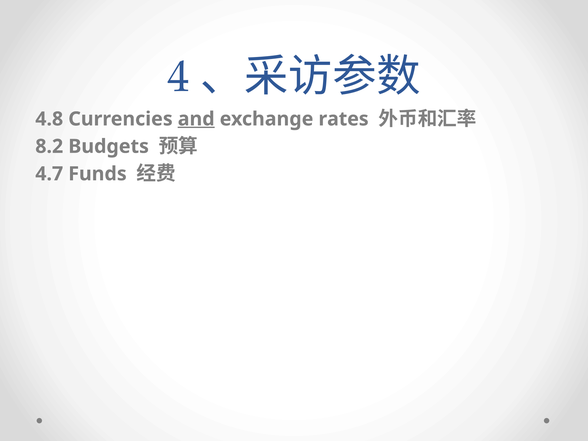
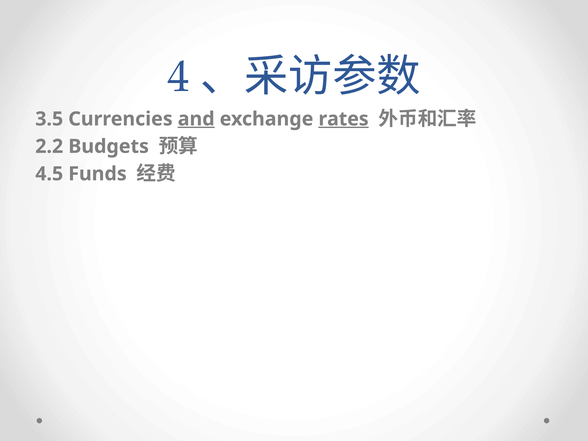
4.8: 4.8 -> 3.5 (49, 119)
rates underline: none -> present (344, 119)
8.2: 8.2 -> 2.2 (49, 146)
4.7: 4.7 -> 4.5 (49, 174)
